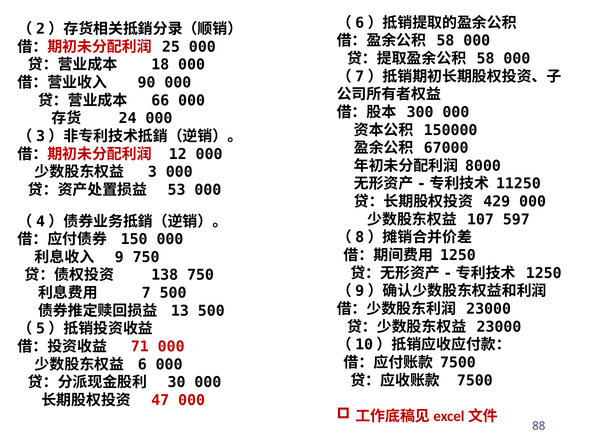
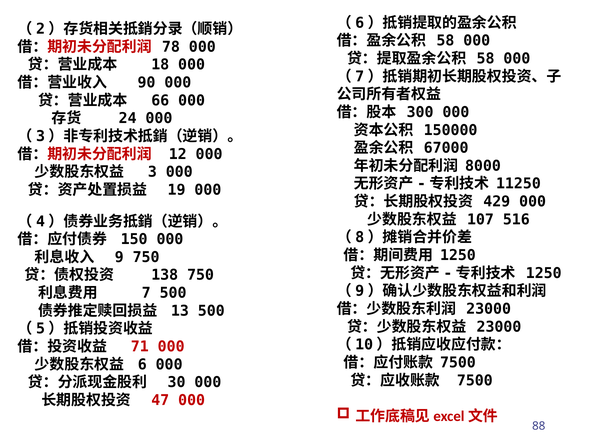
25: 25 -> 78 (171, 47)
53: 53 -> 19 (177, 190)
597: 597 -> 516 (516, 219)
